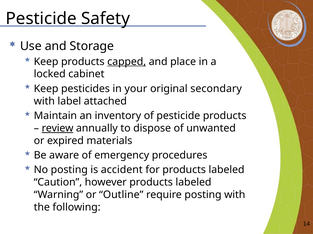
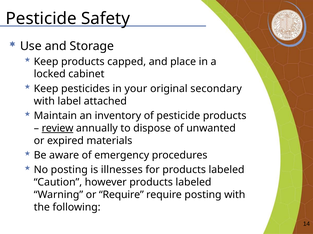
capped underline: present -> none (127, 62)
accident: accident -> illnesses (122, 170)
or Outline: Outline -> Require (121, 195)
